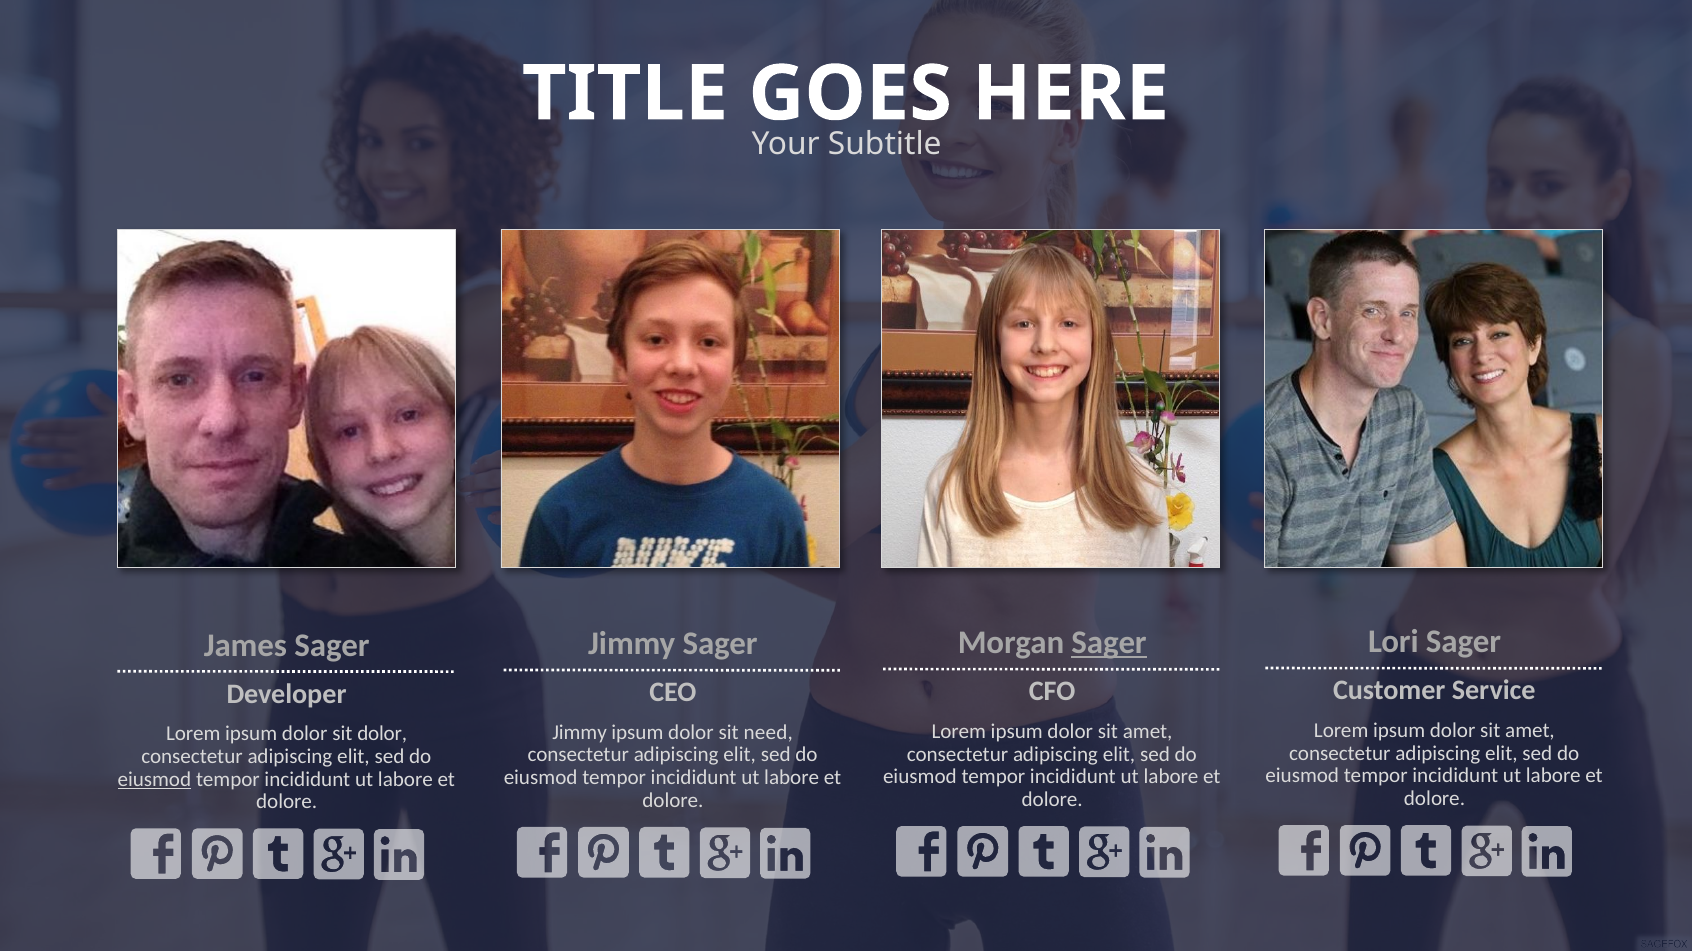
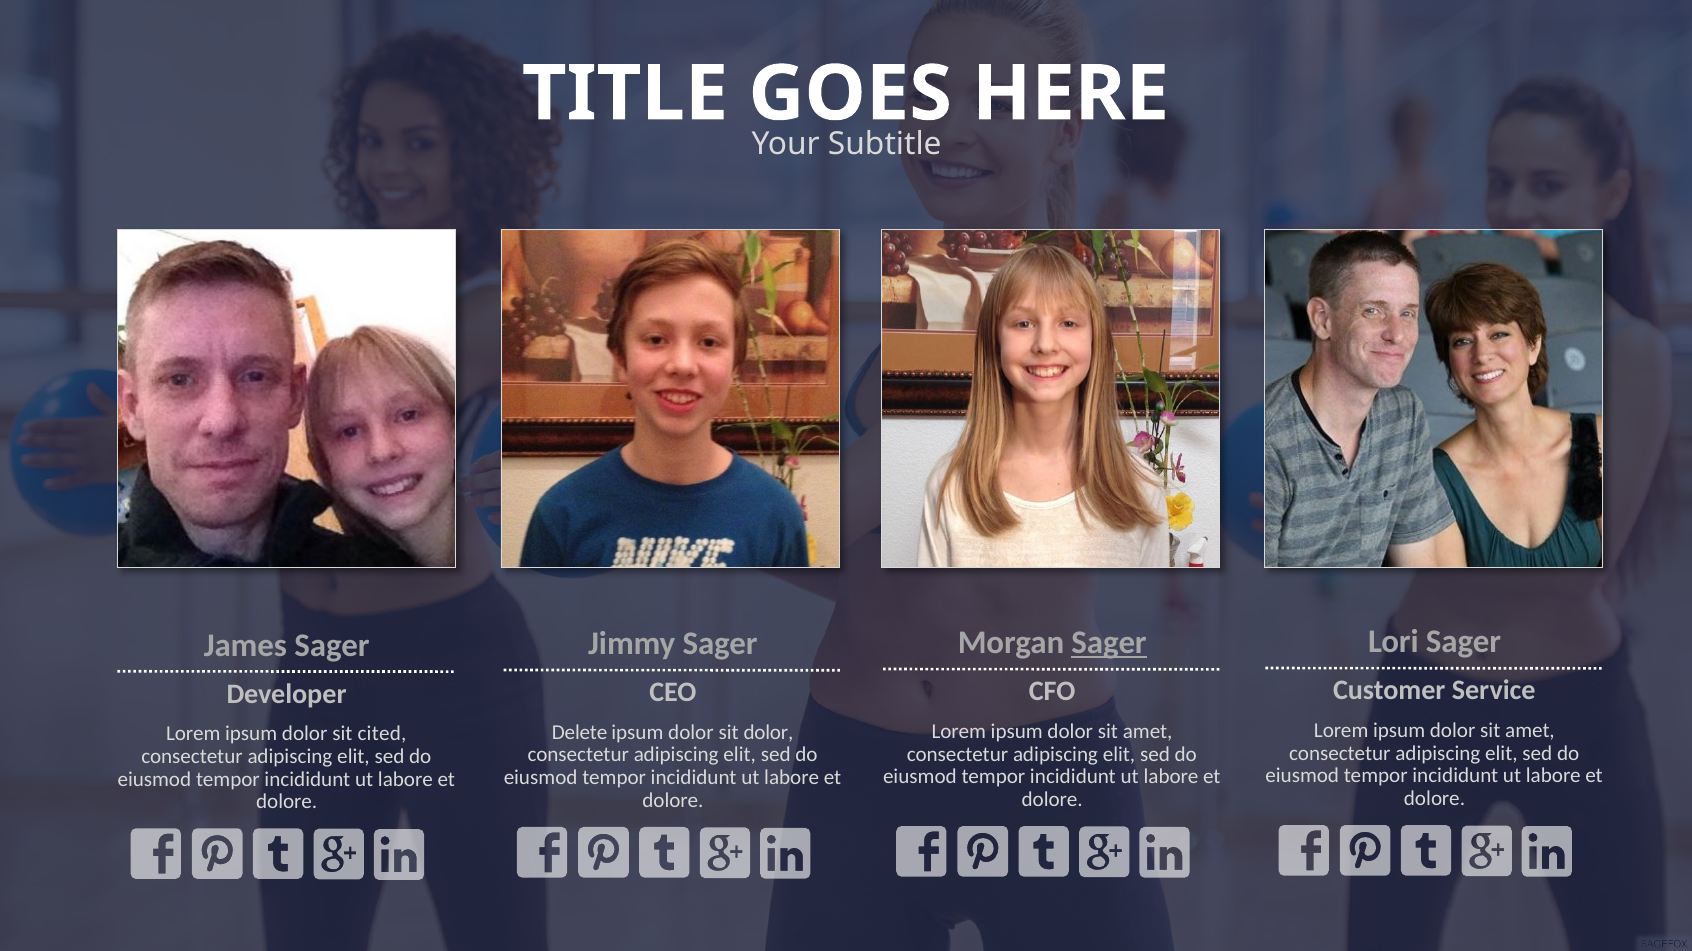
Jimmy: Jimmy -> Delete (580, 733)
sit need: need -> dolor (768, 733)
sit dolor: dolor -> cited (382, 734)
eiusmod underline: present -> none (154, 780)
